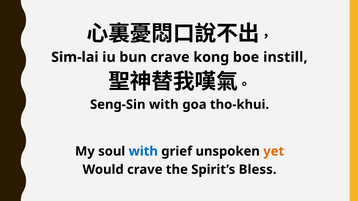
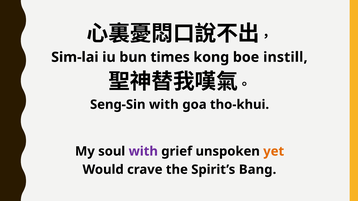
bun crave: crave -> times (170, 57)
with colour: blue -> purple (143, 152)
Bless: Bless -> Bang (258, 170)
